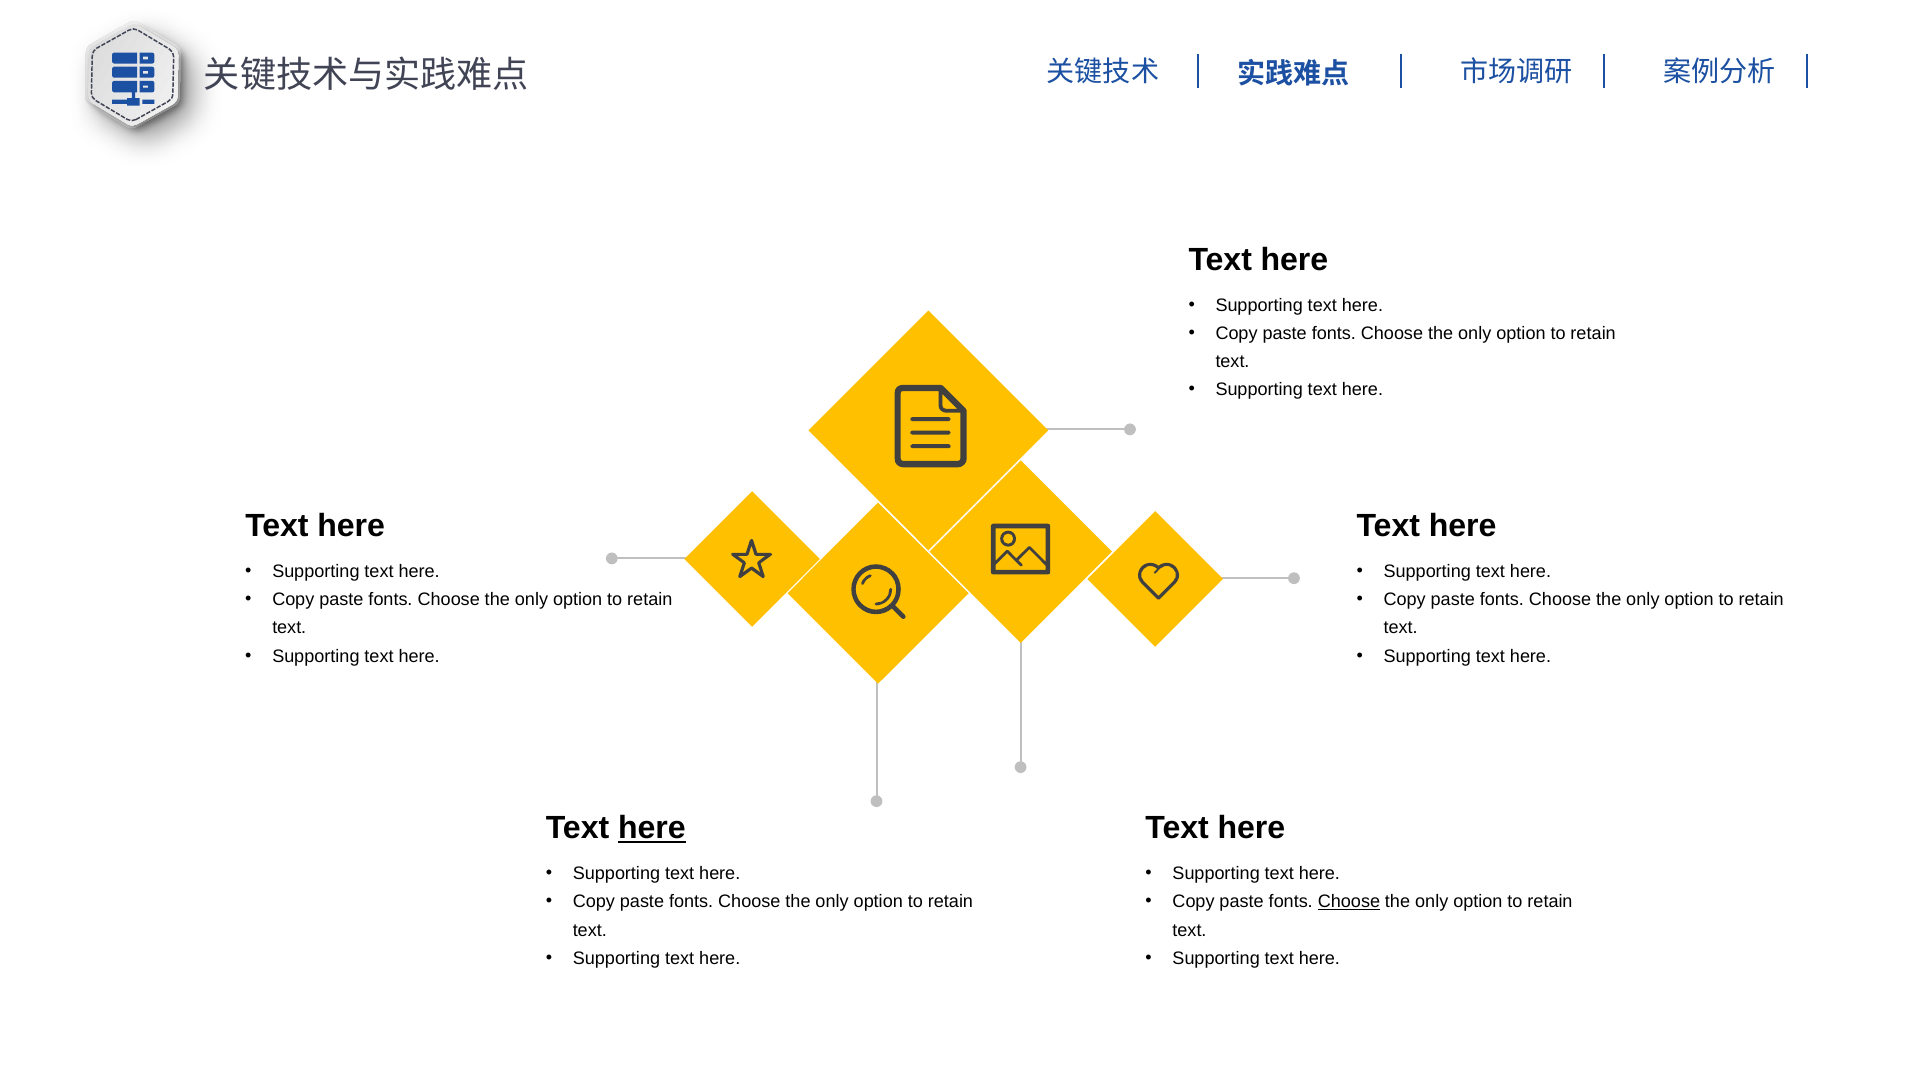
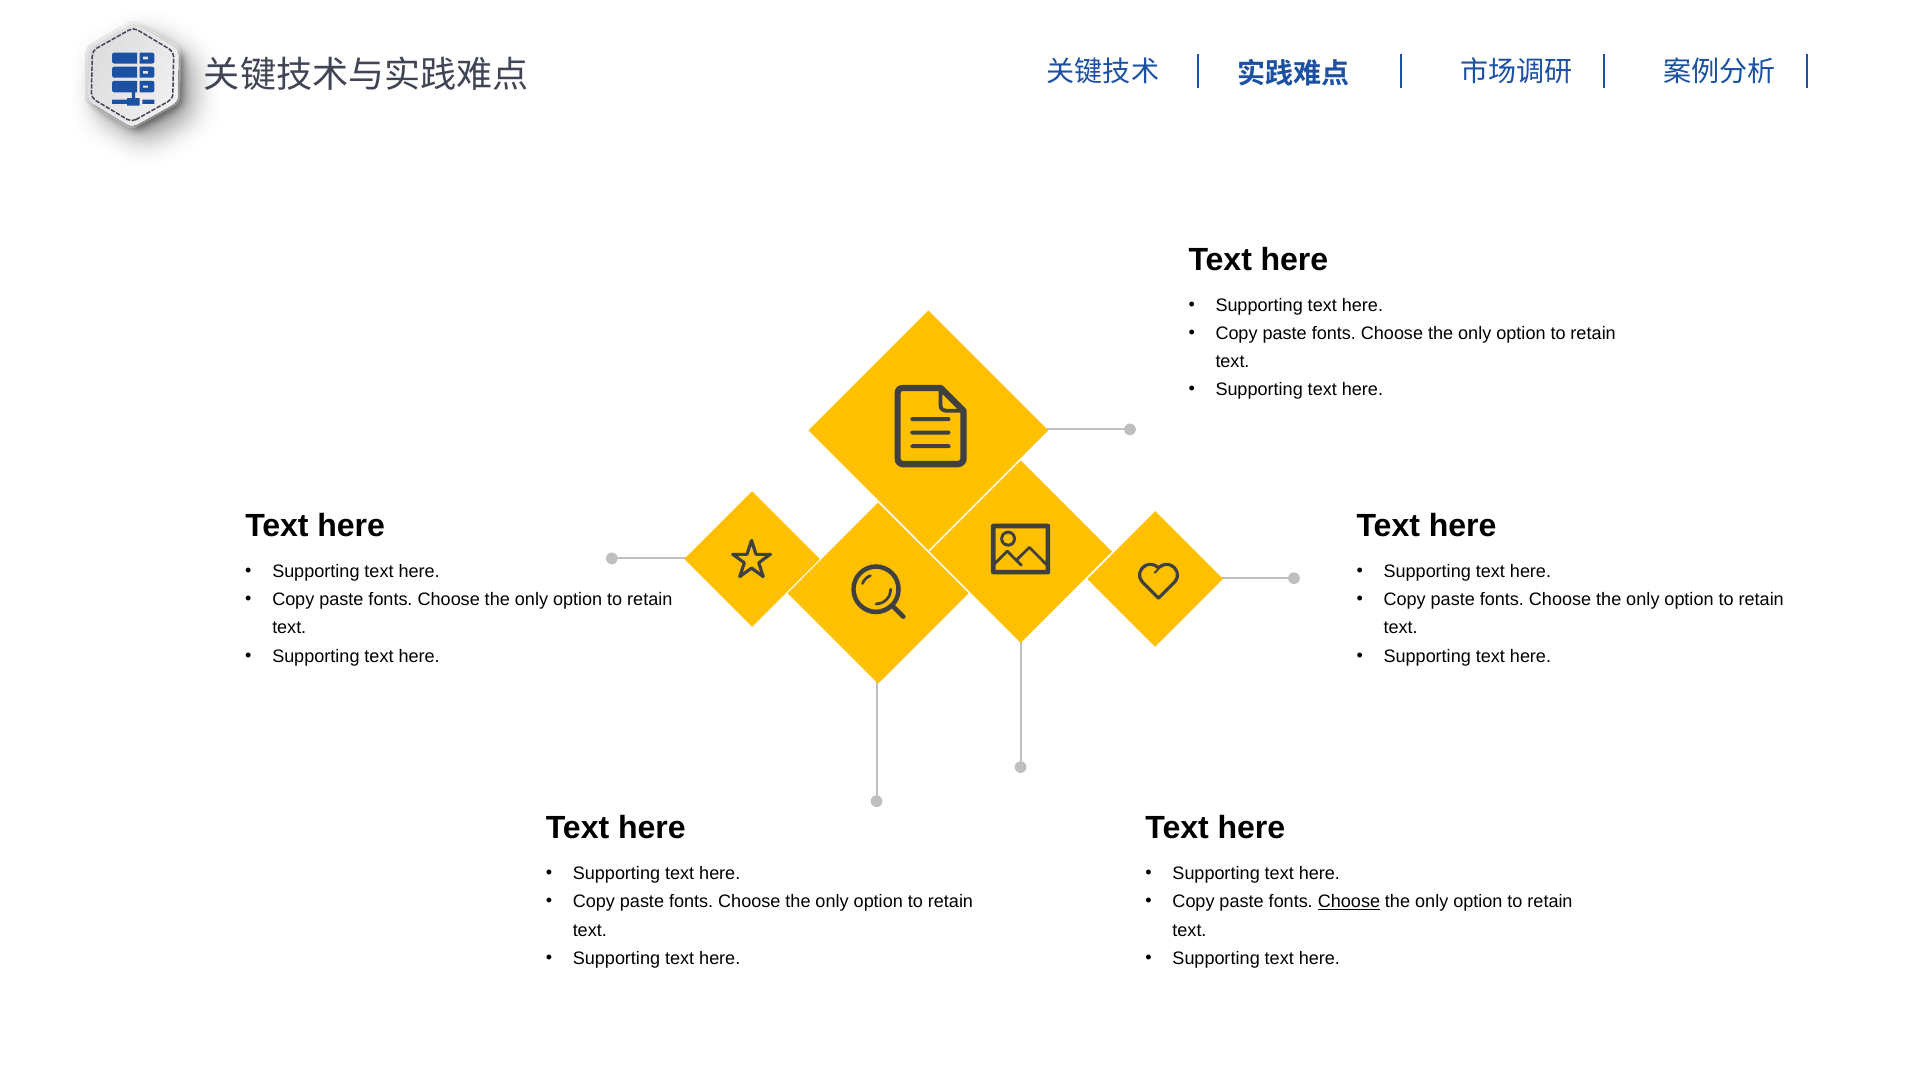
here underline: present -> none (652, 828)
